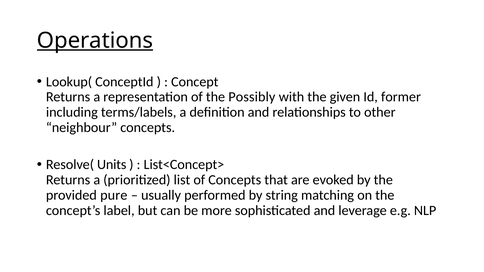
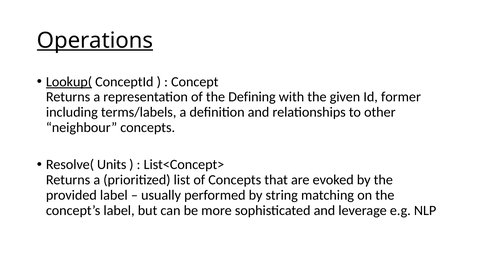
Lookup( underline: none -> present (69, 82)
Possibly: Possibly -> Defining (252, 97)
provided pure: pure -> label (114, 195)
